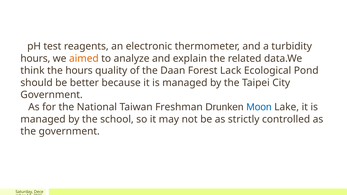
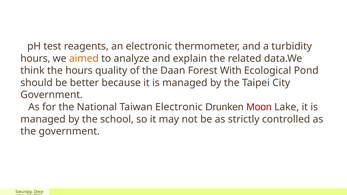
Lack: Lack -> With (231, 71)
Taiwan Freshman: Freshman -> Electronic (179, 107)
Moon colour: blue -> red (259, 107)
